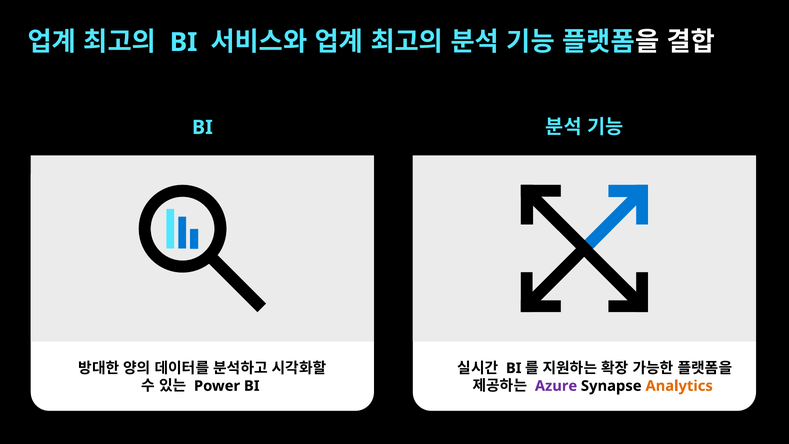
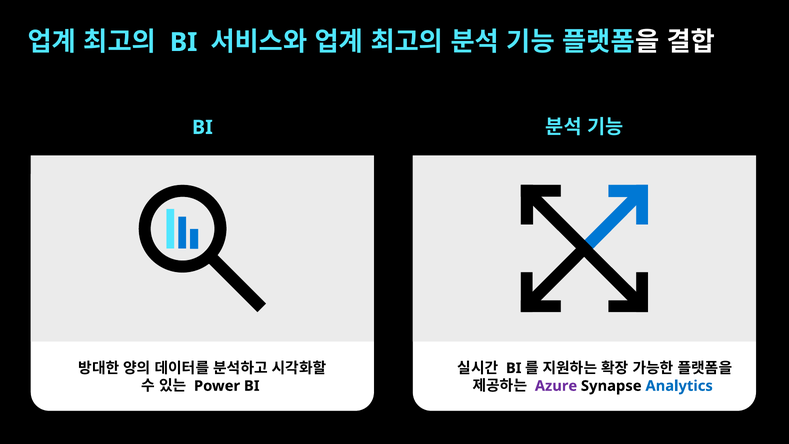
Analytics colour: orange -> blue (679, 386)
